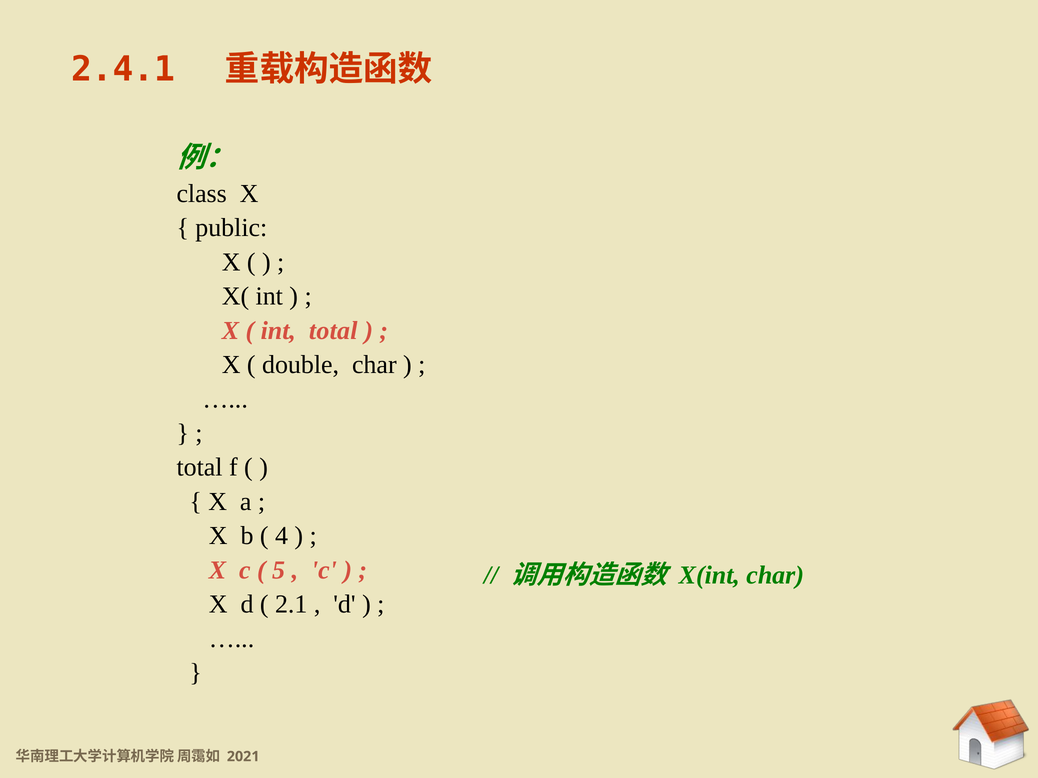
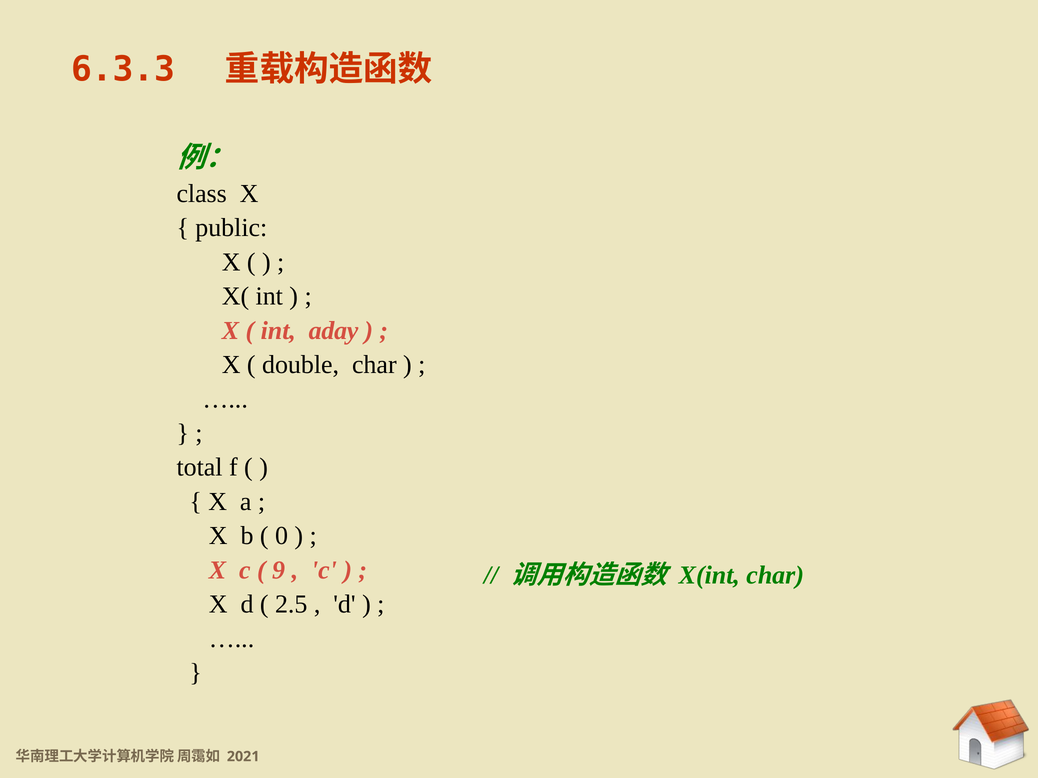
2.4.1: 2.4.1 -> 6.3.3 (123, 69)
int total: total -> aday (334, 331)
4: 4 -> 0 (282, 536)
5: 5 -> 9 (279, 570)
2.1: 2.1 -> 2.5 (291, 605)
